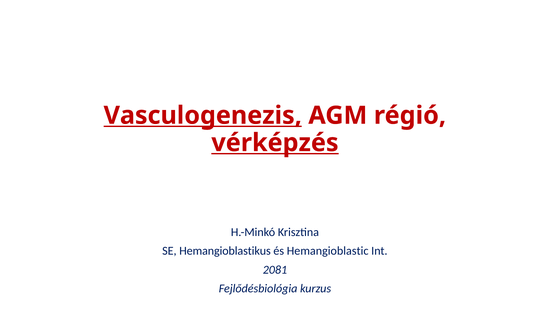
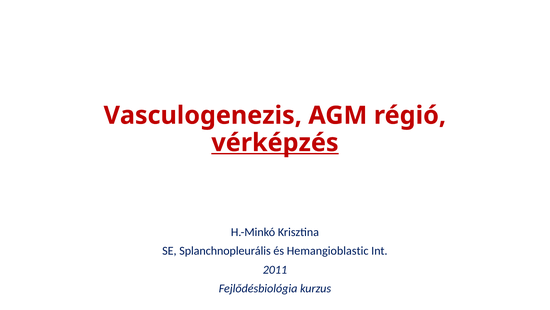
Vasculogenezis underline: present -> none (203, 115)
Hemangioblastikus: Hemangioblastikus -> Splanchnopleurális (225, 250)
2081: 2081 -> 2011 (275, 269)
